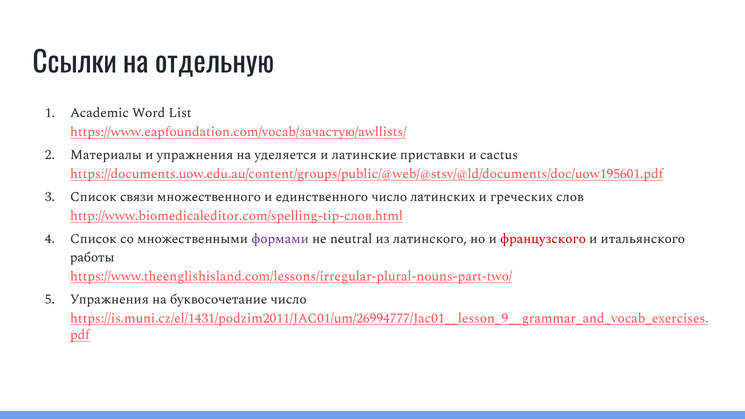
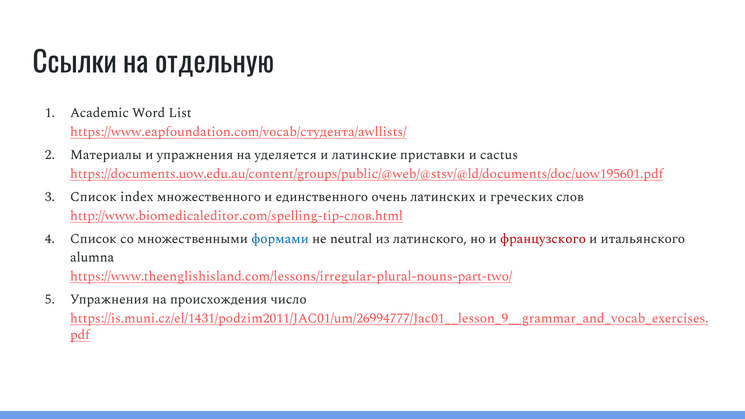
https://www.eapfoundation.com/vocab/зачастую/awllists/: https://www.eapfoundation.com/vocab/зачастую/awllists/ -> https://www.eapfoundation.com/vocab/студента/awllists/ (238, 132)
связи: связи -> index (137, 197)
единственного число: число -> очень (389, 197)
формами colour: purple -> blue (280, 239)
работы: работы -> alumna (92, 257)
буквосочетание: буквосочетание -> происхождения (219, 299)
